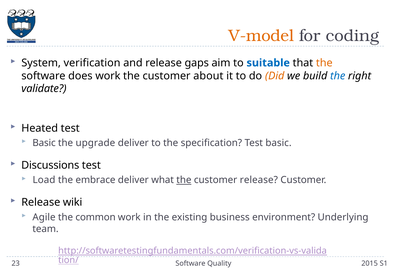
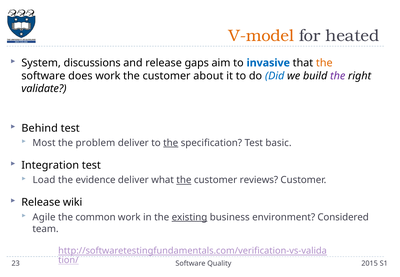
coding: coding -> heated (352, 36)
verification: verification -> discussions (92, 63)
suitable: suitable -> invasive (268, 63)
Did colour: orange -> blue (275, 76)
the colour: blue -> purple (338, 76)
Heated: Heated -> Behind (40, 128)
Basic: Basic -> Most (44, 143)
upgrade: upgrade -> problem (95, 143)
the underline: none -> present (171, 143)
Discussions: Discussions -> Integration (50, 165)
embrace: embrace -> evidence (96, 180)
customer release: release -> reviews (259, 180)
existing underline: none -> present (189, 217)
Underlying: Underlying -> Considered (343, 217)
